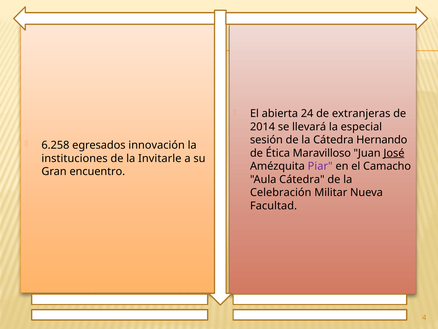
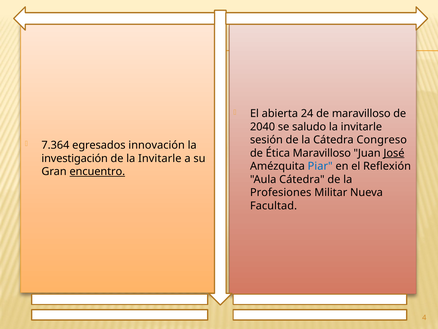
de extranjeras: extranjeras -> maravilloso (361, 113)
2014: 2014 -> 2040 (263, 127)
llevará: llevará -> saludo (309, 127)
especial: especial -> invitarle (361, 127)
Hernando: Hernando -> Congreso (382, 140)
6.258: 6.258 -> 7.364 (55, 145)
instituciones: instituciones -> investigación (75, 158)
Piar colour: purple -> blue (320, 166)
Camacho: Camacho -> Reflexión (387, 166)
encuentro underline: none -> present (97, 171)
Celebración: Celebración -> Profesiones (281, 192)
